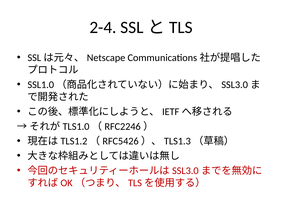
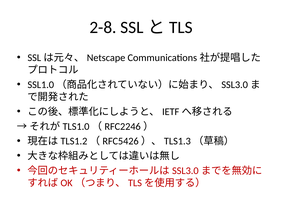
2-4: 2-4 -> 2-8 (103, 27)
